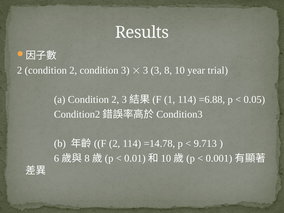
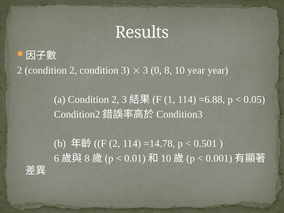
3 3: 3 -> 0 (156, 70)
year trial: trial -> year (218, 70)
9.713: 9.713 -> 0.501 (205, 144)
